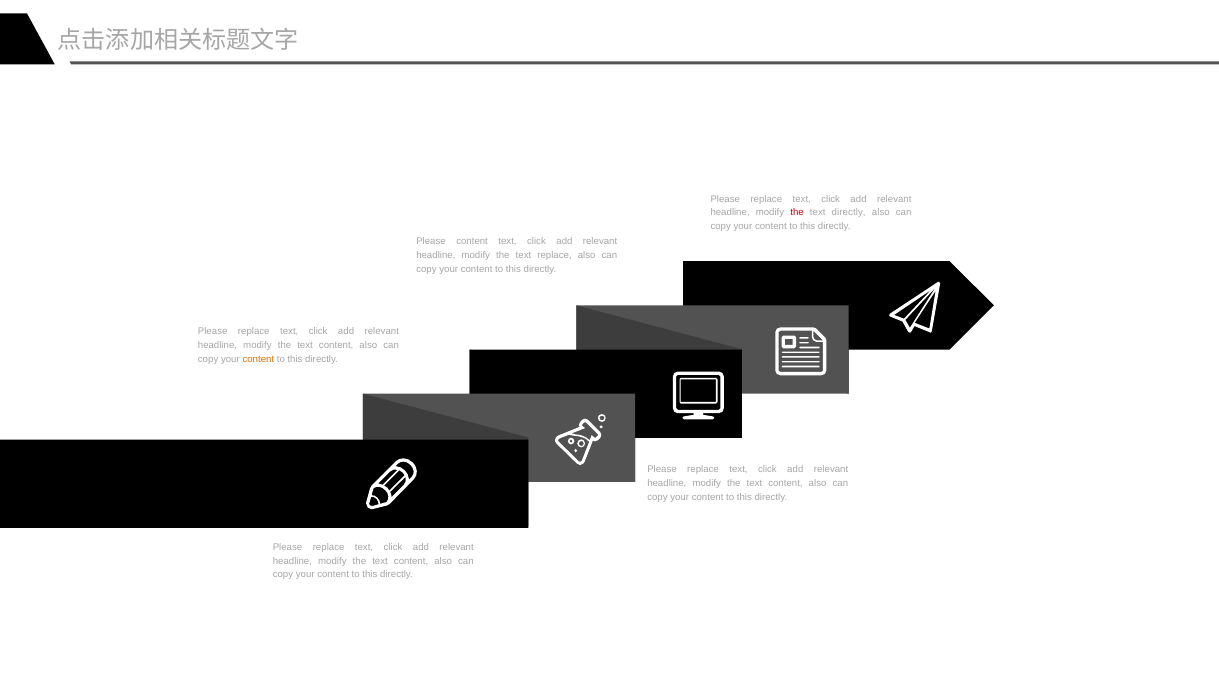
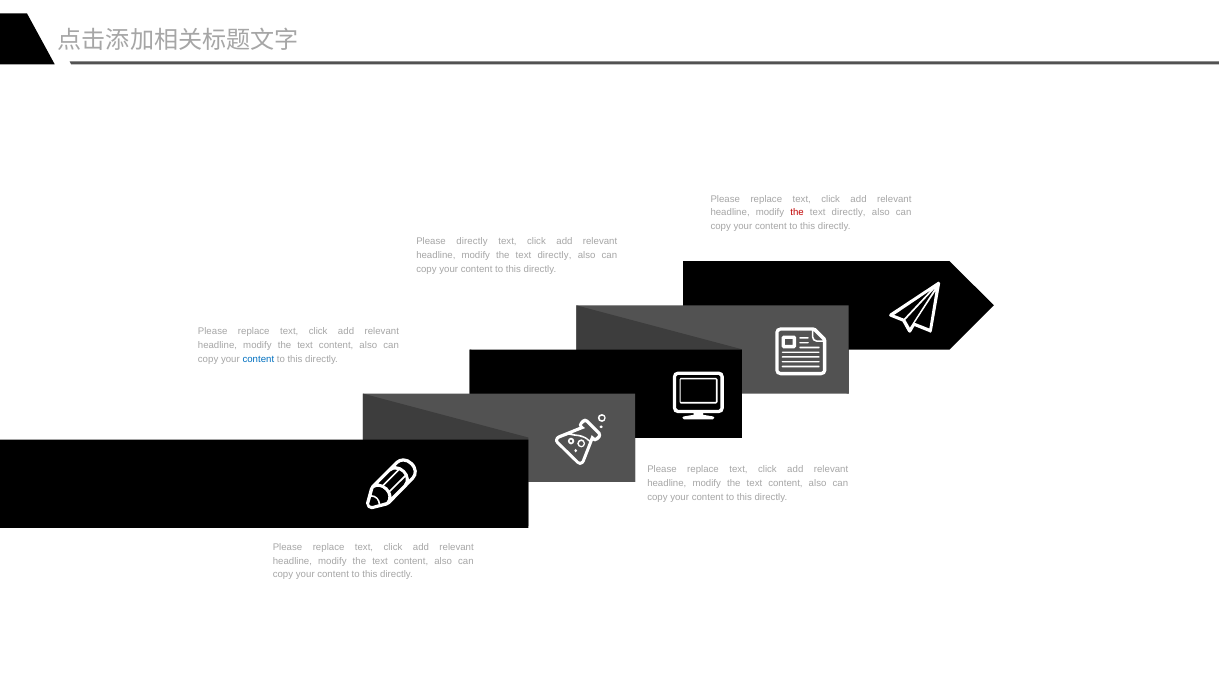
Please content: content -> directly (472, 241)
replace: replace -> directly (554, 255)
content colour: orange -> blue (258, 359)
